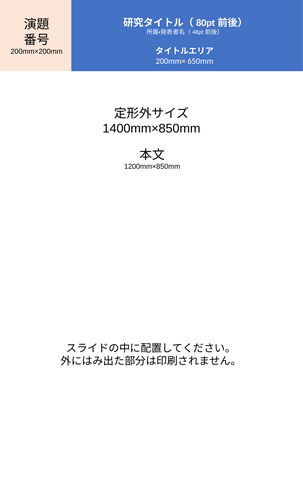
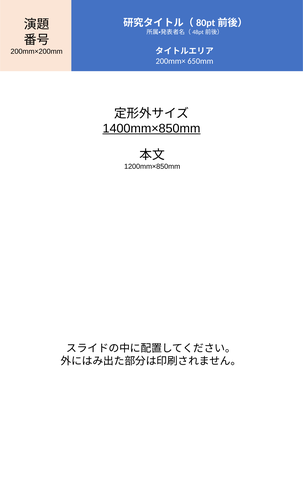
1400mm×850mm underline: none -> present (151, 129)
